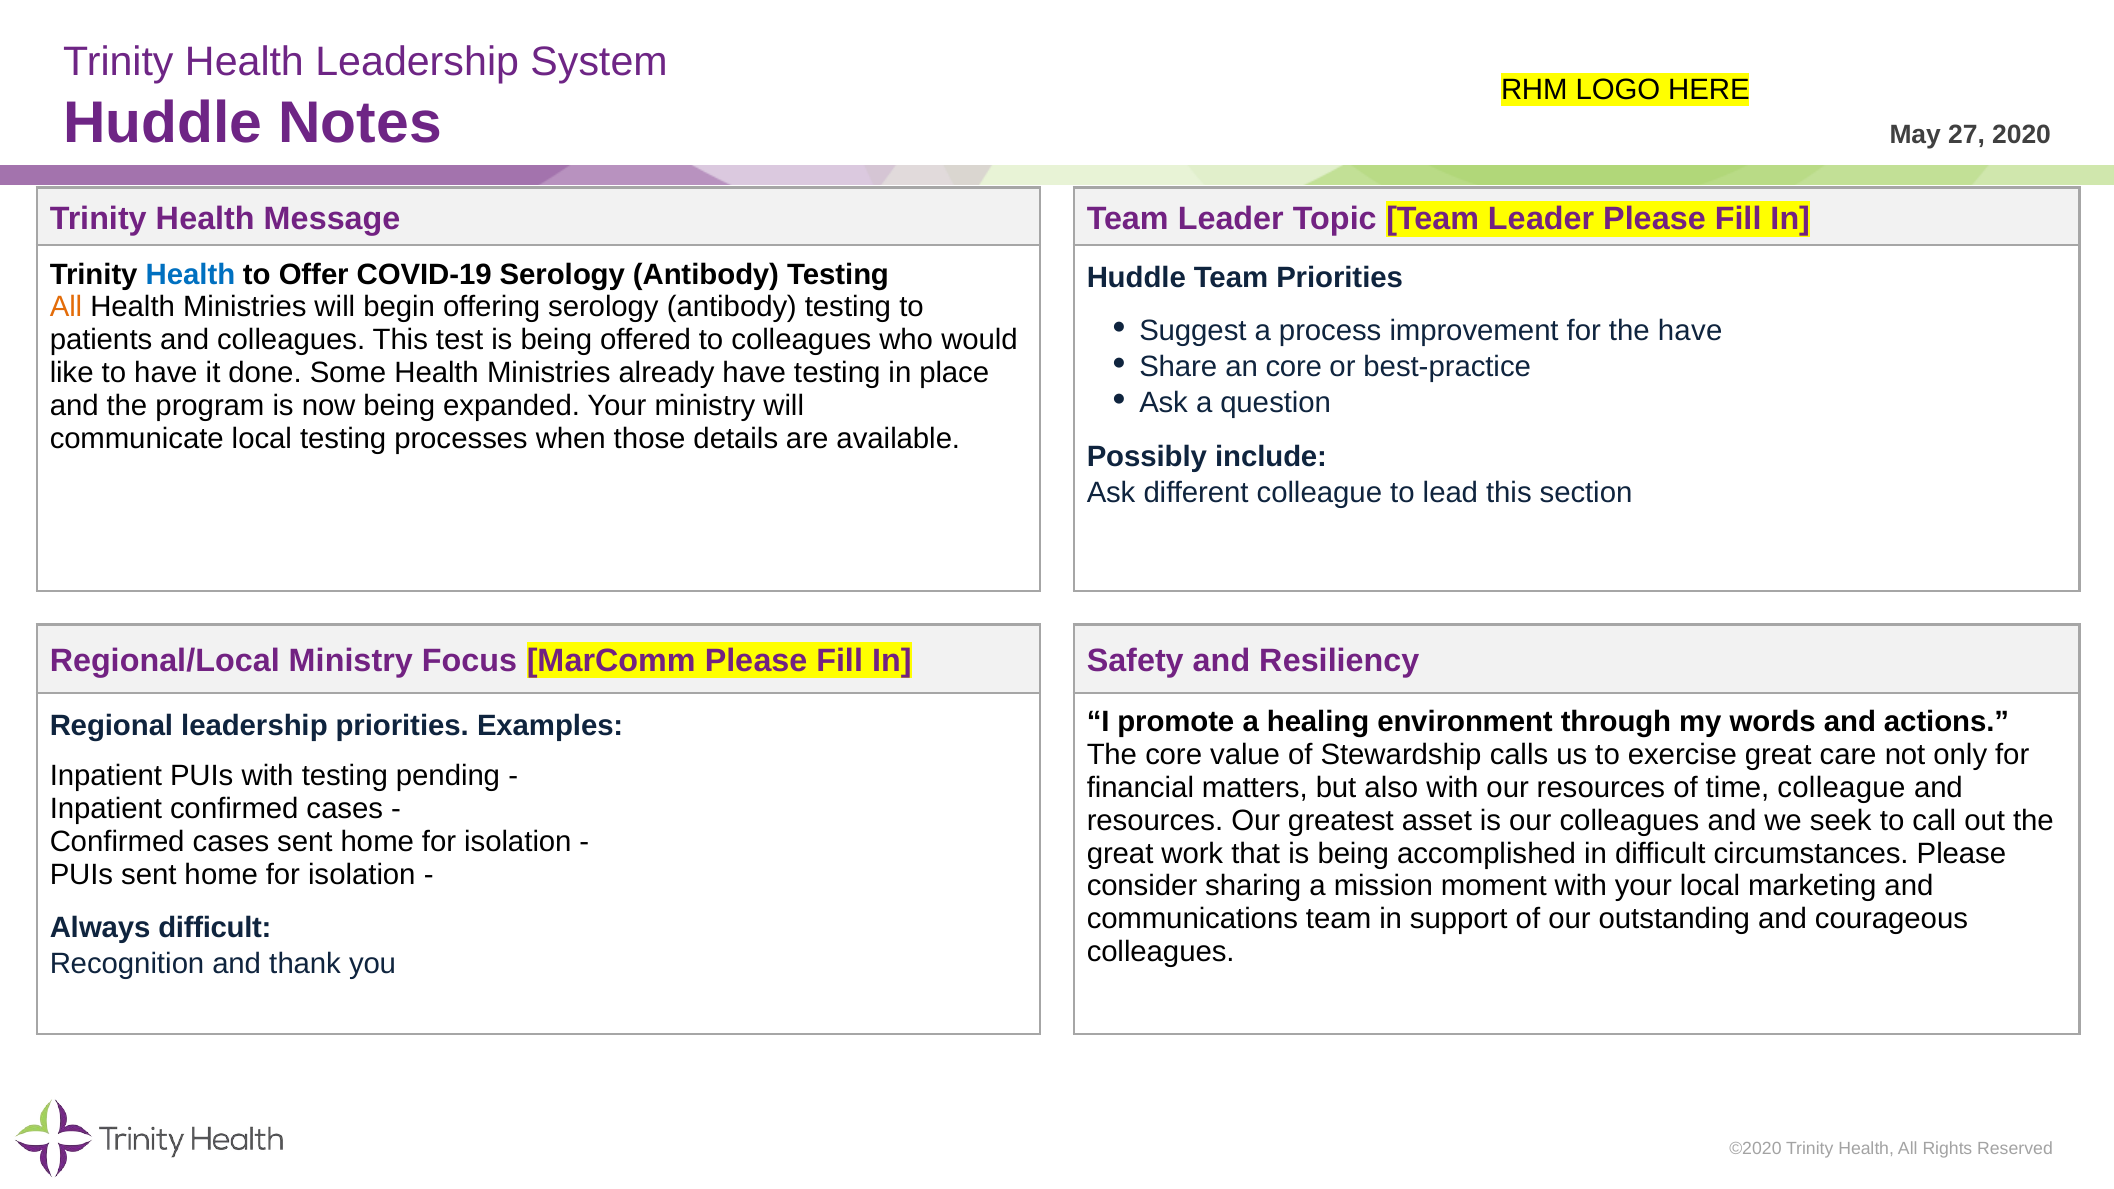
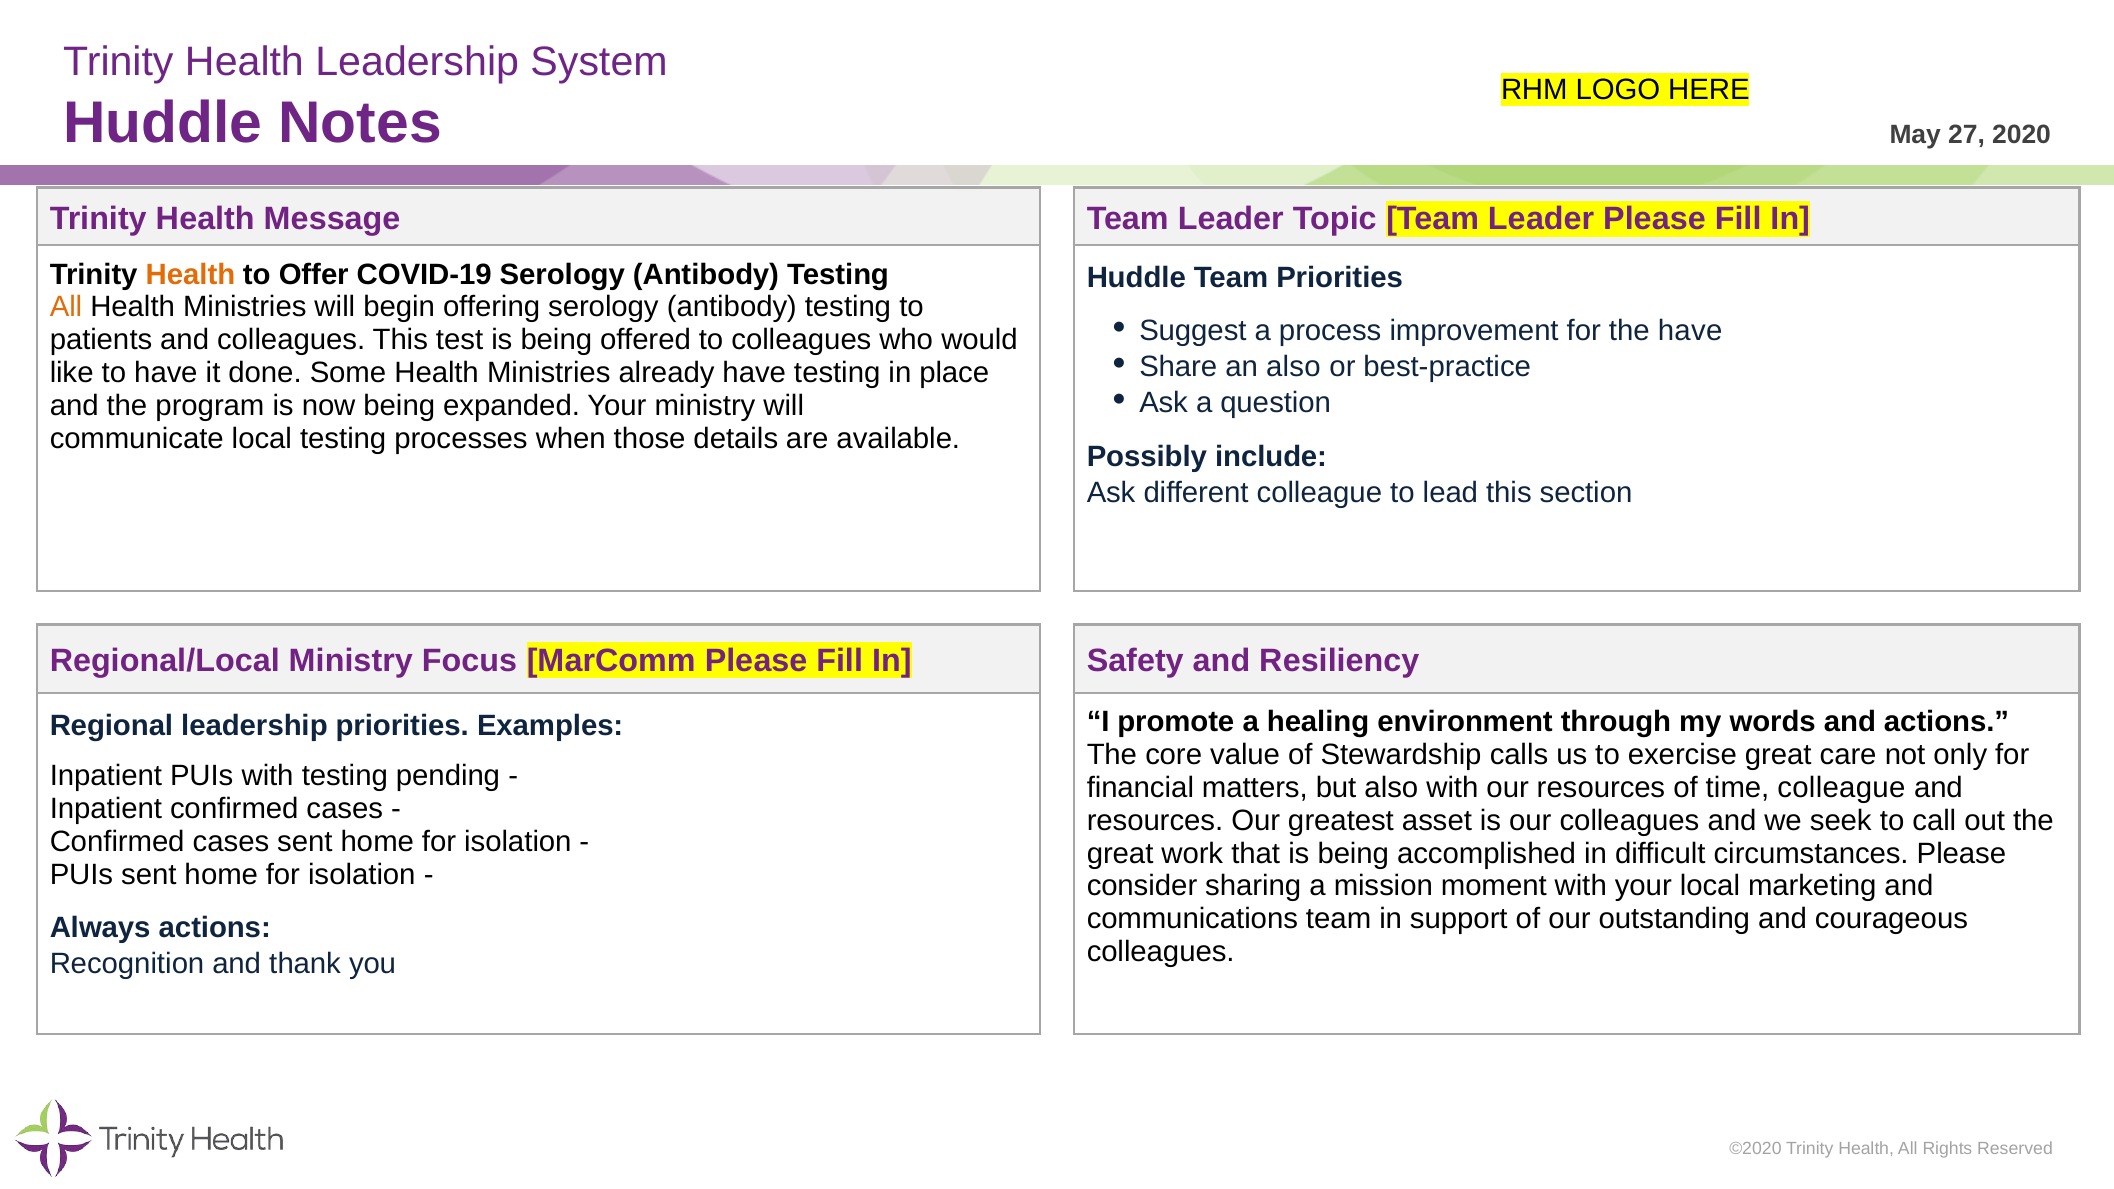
Health colour: blue -> orange (190, 275)
an core: core -> also (1293, 367)
Always difficult: difficult -> actions (215, 928)
